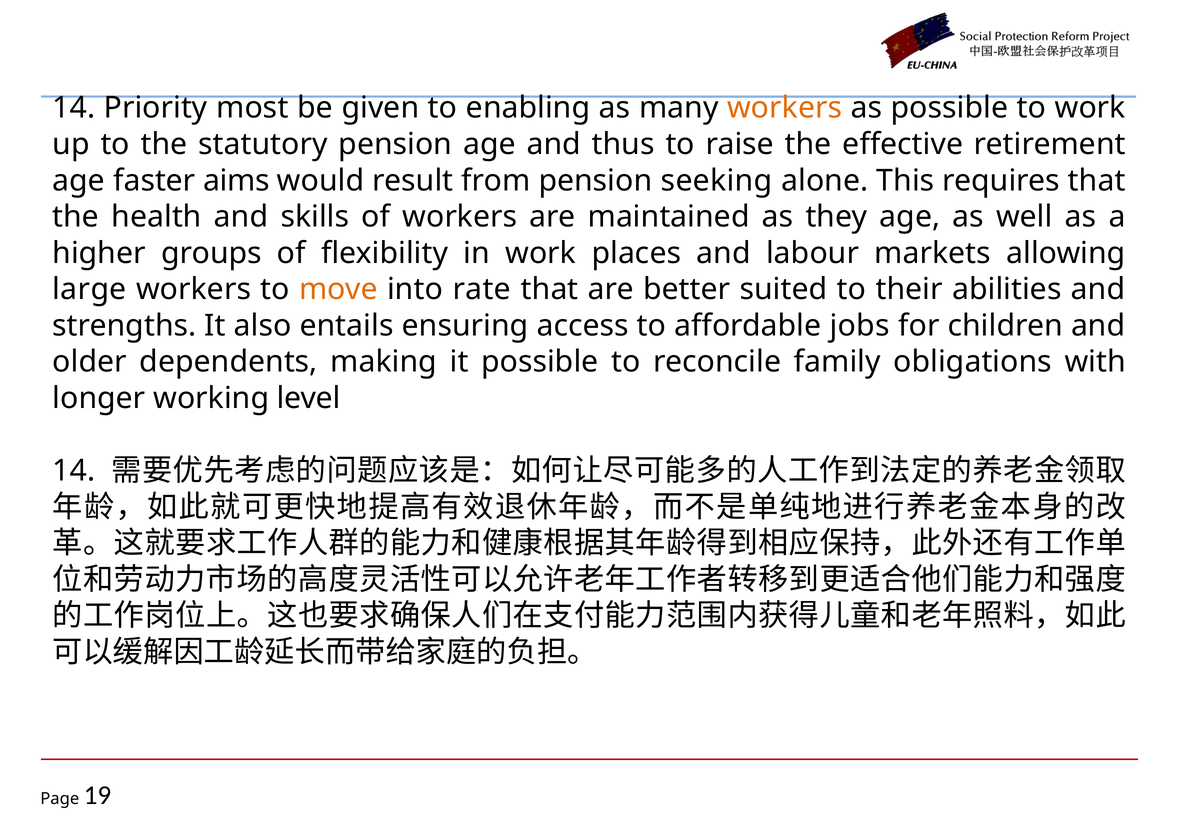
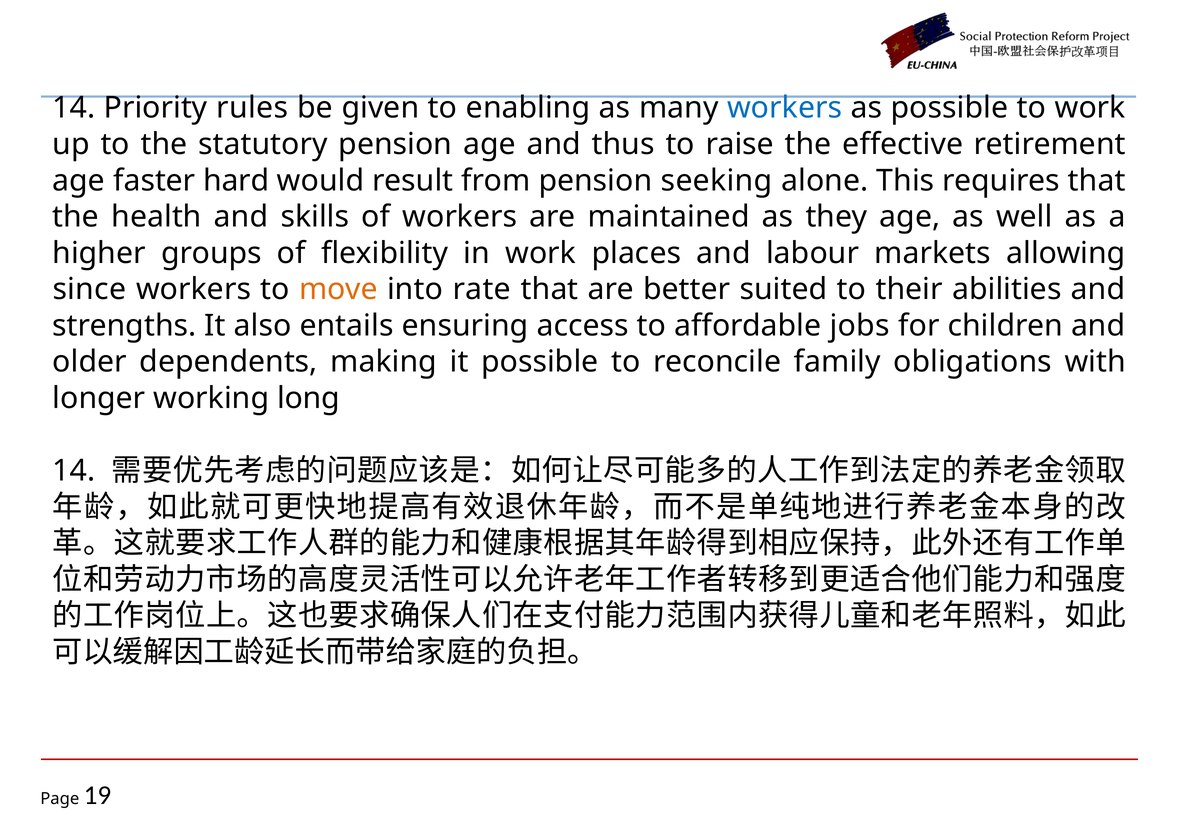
most: most -> rules (252, 108)
workers colour: orange -> blue (785, 108)
aims: aims -> hard (236, 181)
large: large -> since (89, 289)
level: level -> long (308, 398)
